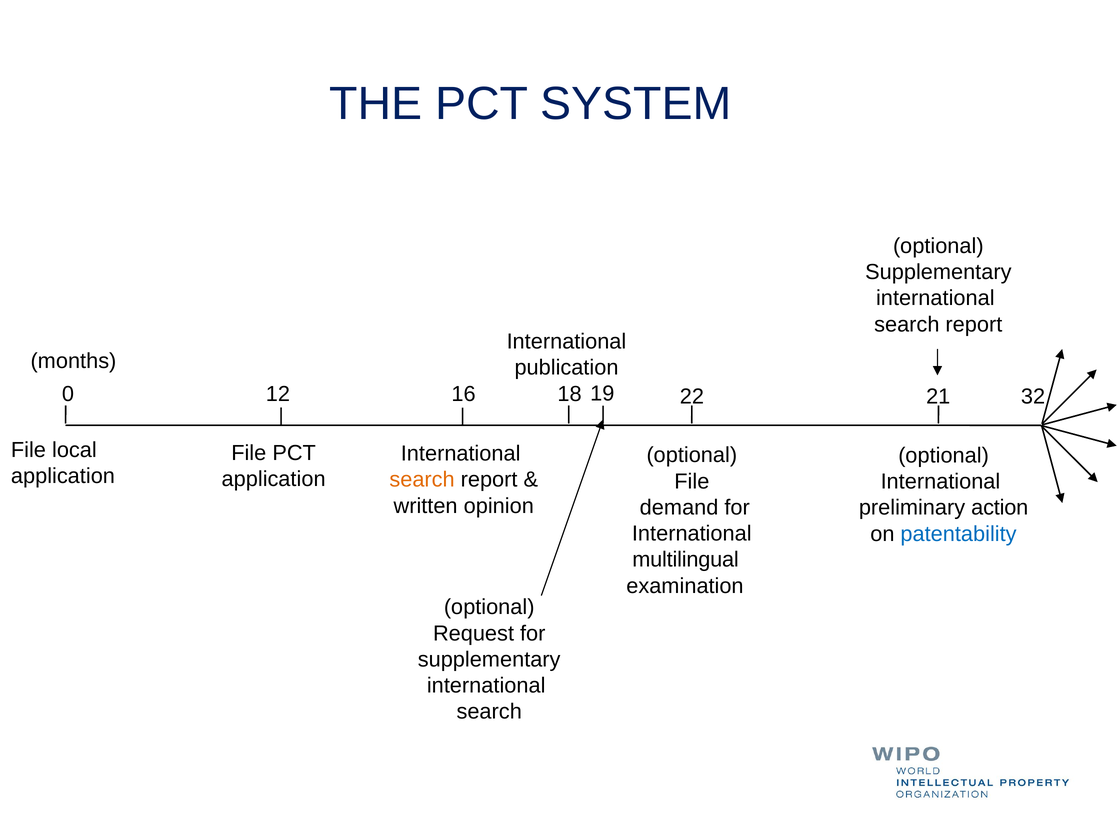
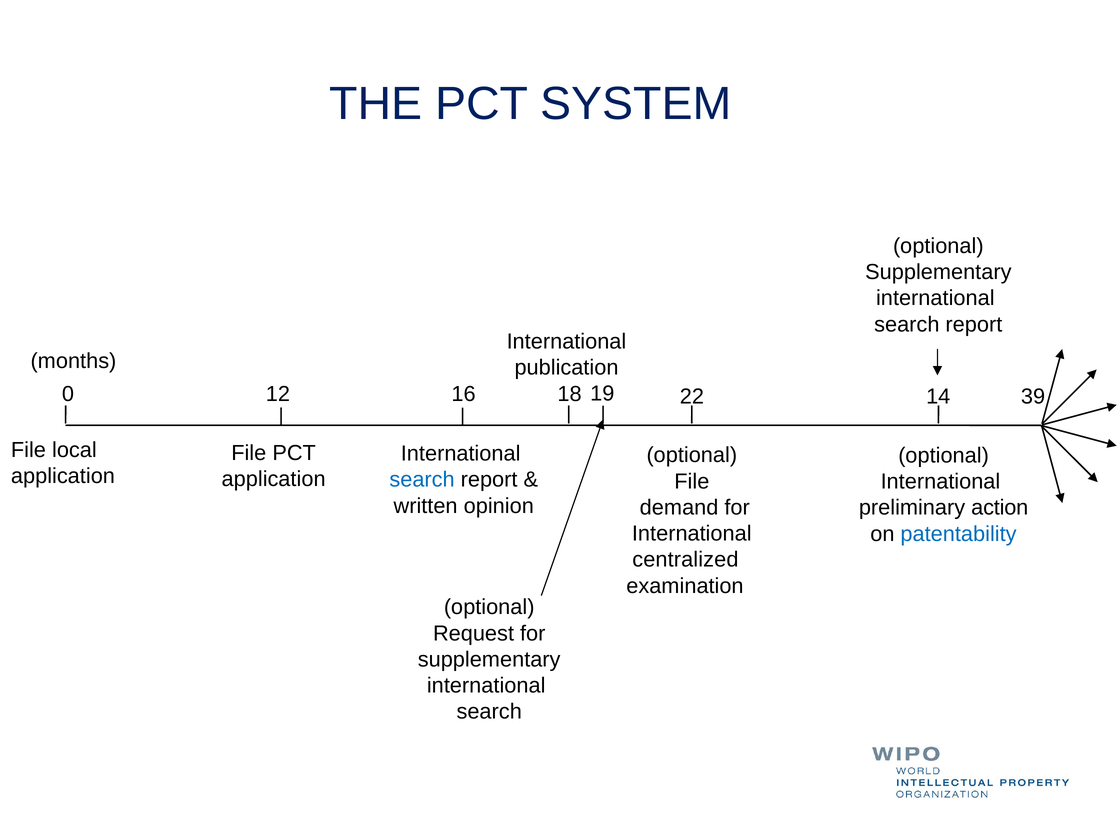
32: 32 -> 39 (1033, 396)
21: 21 -> 14 (938, 396)
search colour: orange -> blue (422, 480)
multilingual: multilingual -> centralized (685, 559)
